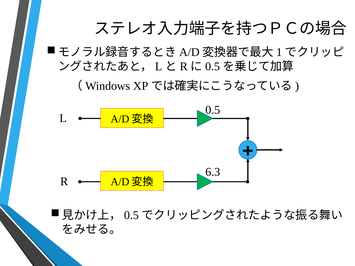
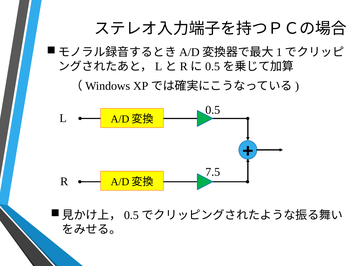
6.3: 6.3 -> 7.5 (213, 172)
